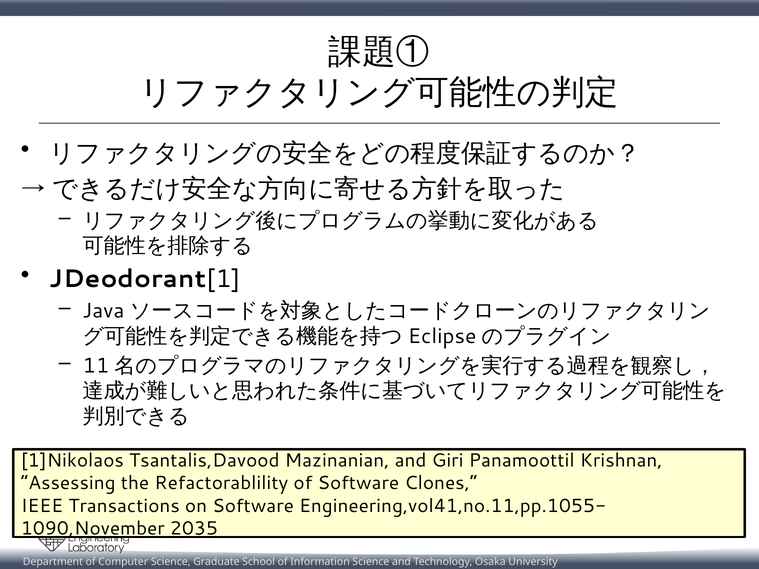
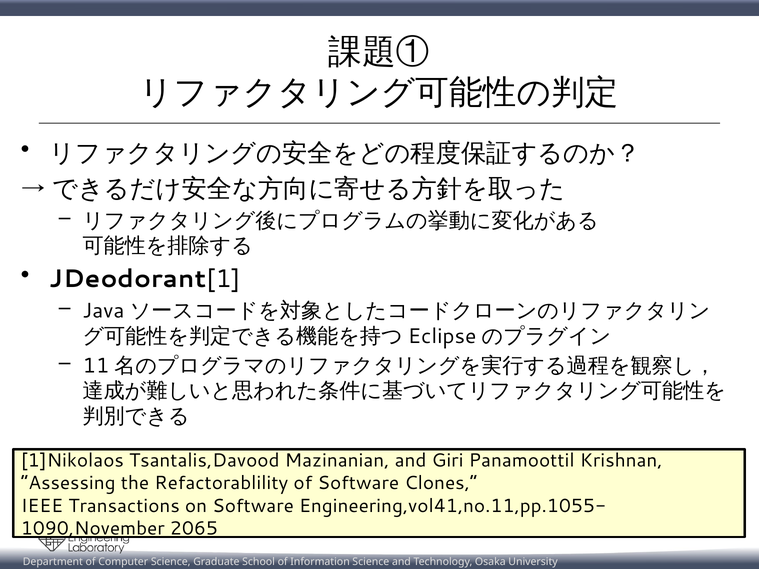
2035: 2035 -> 2065 (194, 529)
